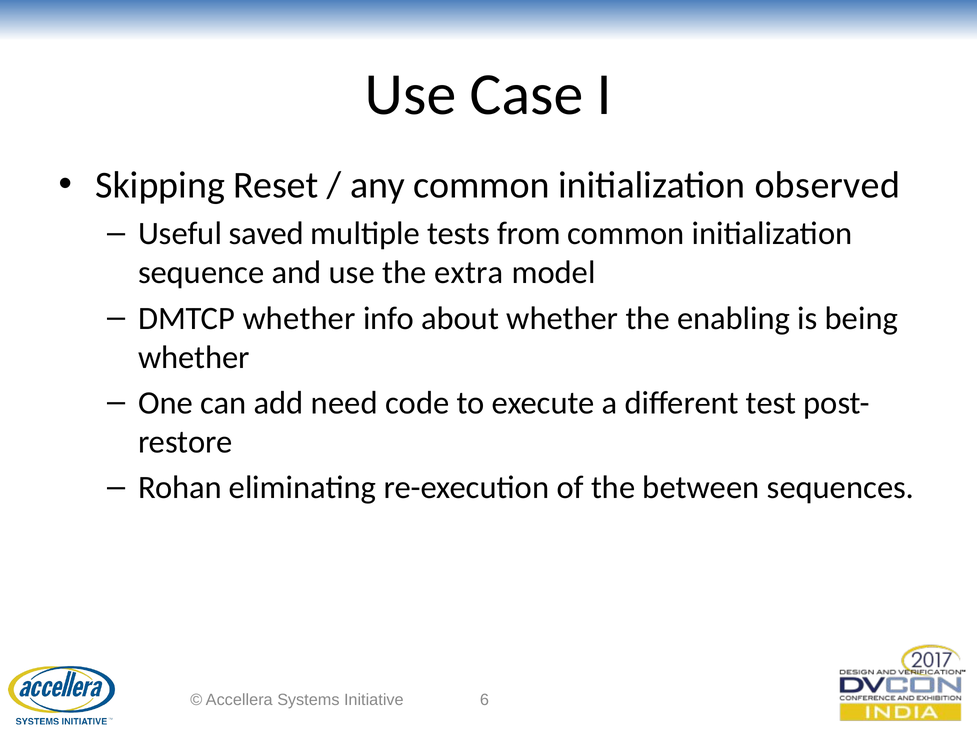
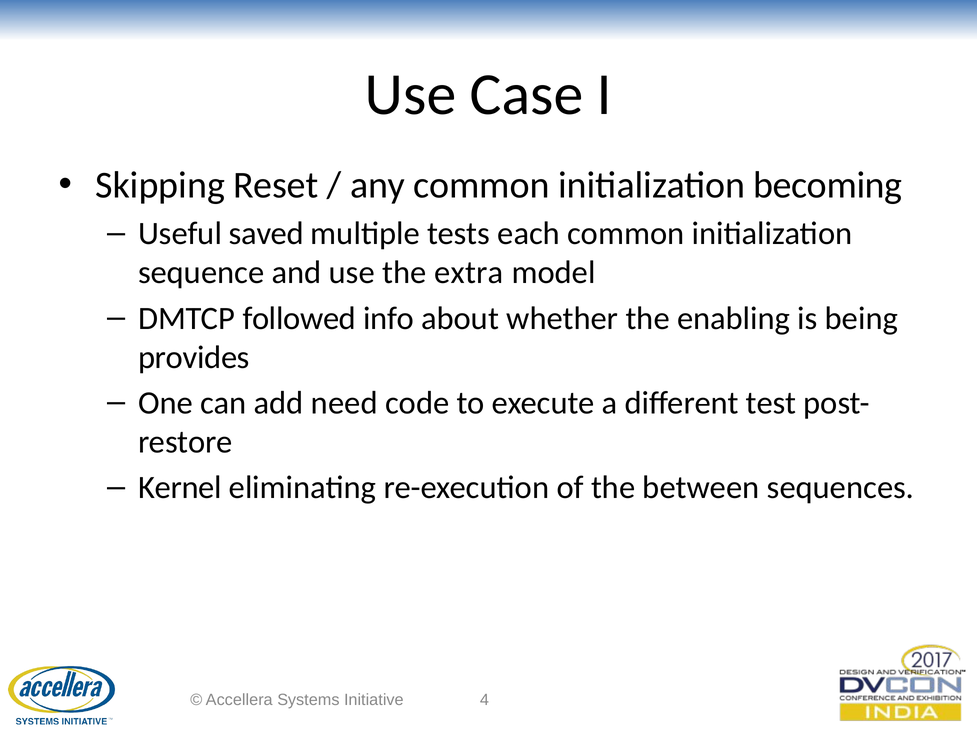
observed: observed -> becoming (828, 185)
from: from -> each (529, 234)
DMTCP whether: whether -> followed (299, 318)
whether: whether -> provides (194, 357)
Rohan: Rohan -> Kernel (180, 488)
6: 6 -> 4 (484, 700)
